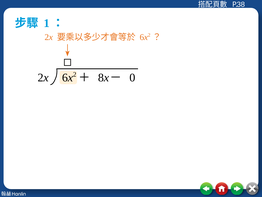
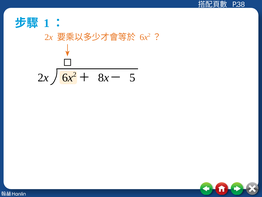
0: 0 -> 5 (133, 77)
